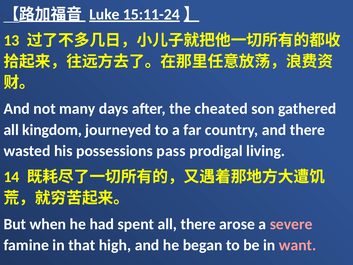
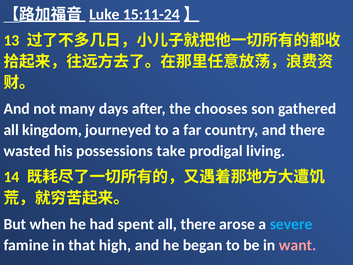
cheated: cheated -> chooses (221, 109)
pass: pass -> take (171, 151)
severe colour: pink -> light blue (291, 224)
